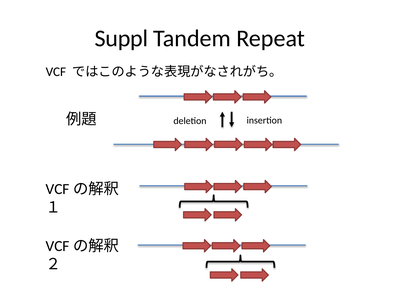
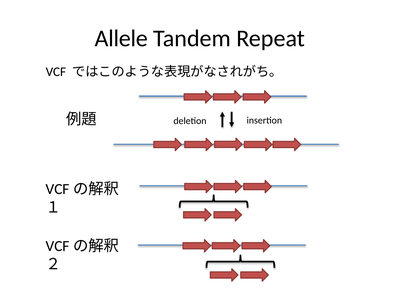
Suppl: Suppl -> Allele (121, 38)
